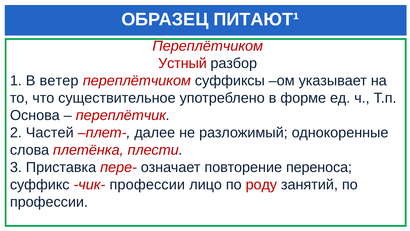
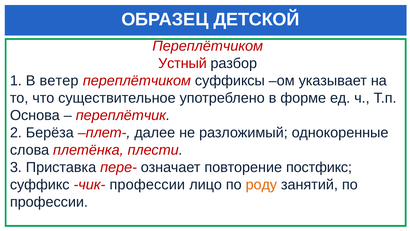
ПИТАЮТ¹: ПИТАЮТ¹ -> ДЕТСКОЙ (256, 19)
Частей: Частей -> Берёза (50, 133)
переноса: переноса -> постфикс (319, 167)
роду colour: red -> orange (261, 185)
